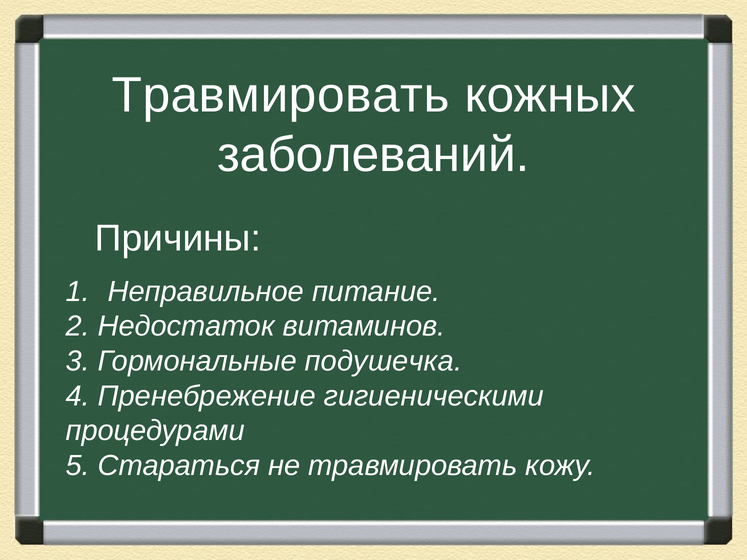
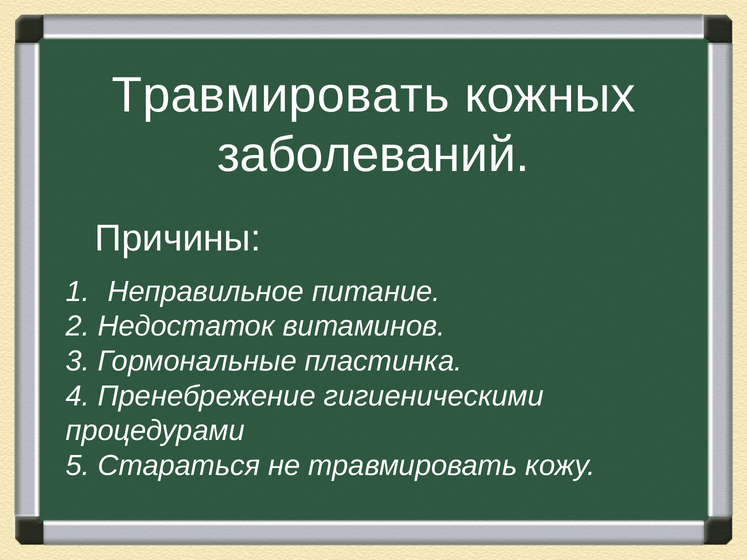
подушечка: подушечка -> пластинка (383, 361)
